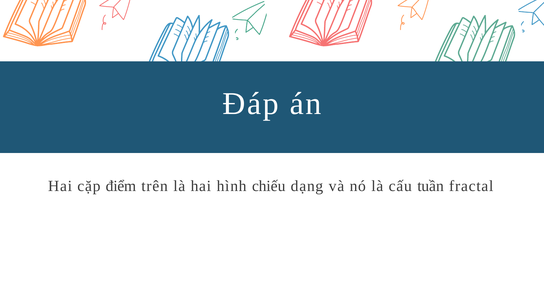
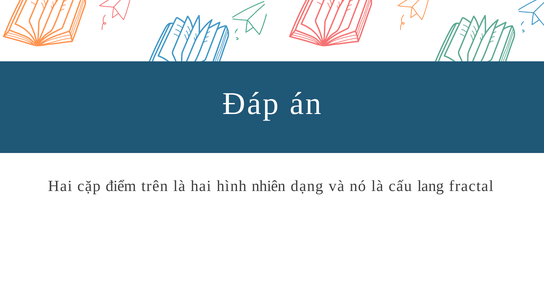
chiếu: chiếu -> nhiên (269, 186)
tuần: tuần -> lang (431, 186)
